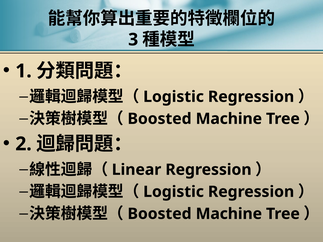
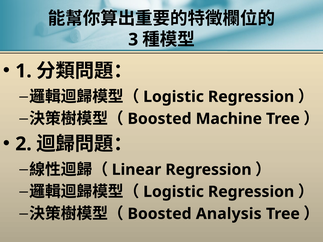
Machine: Machine -> Analysis (229, 214)
